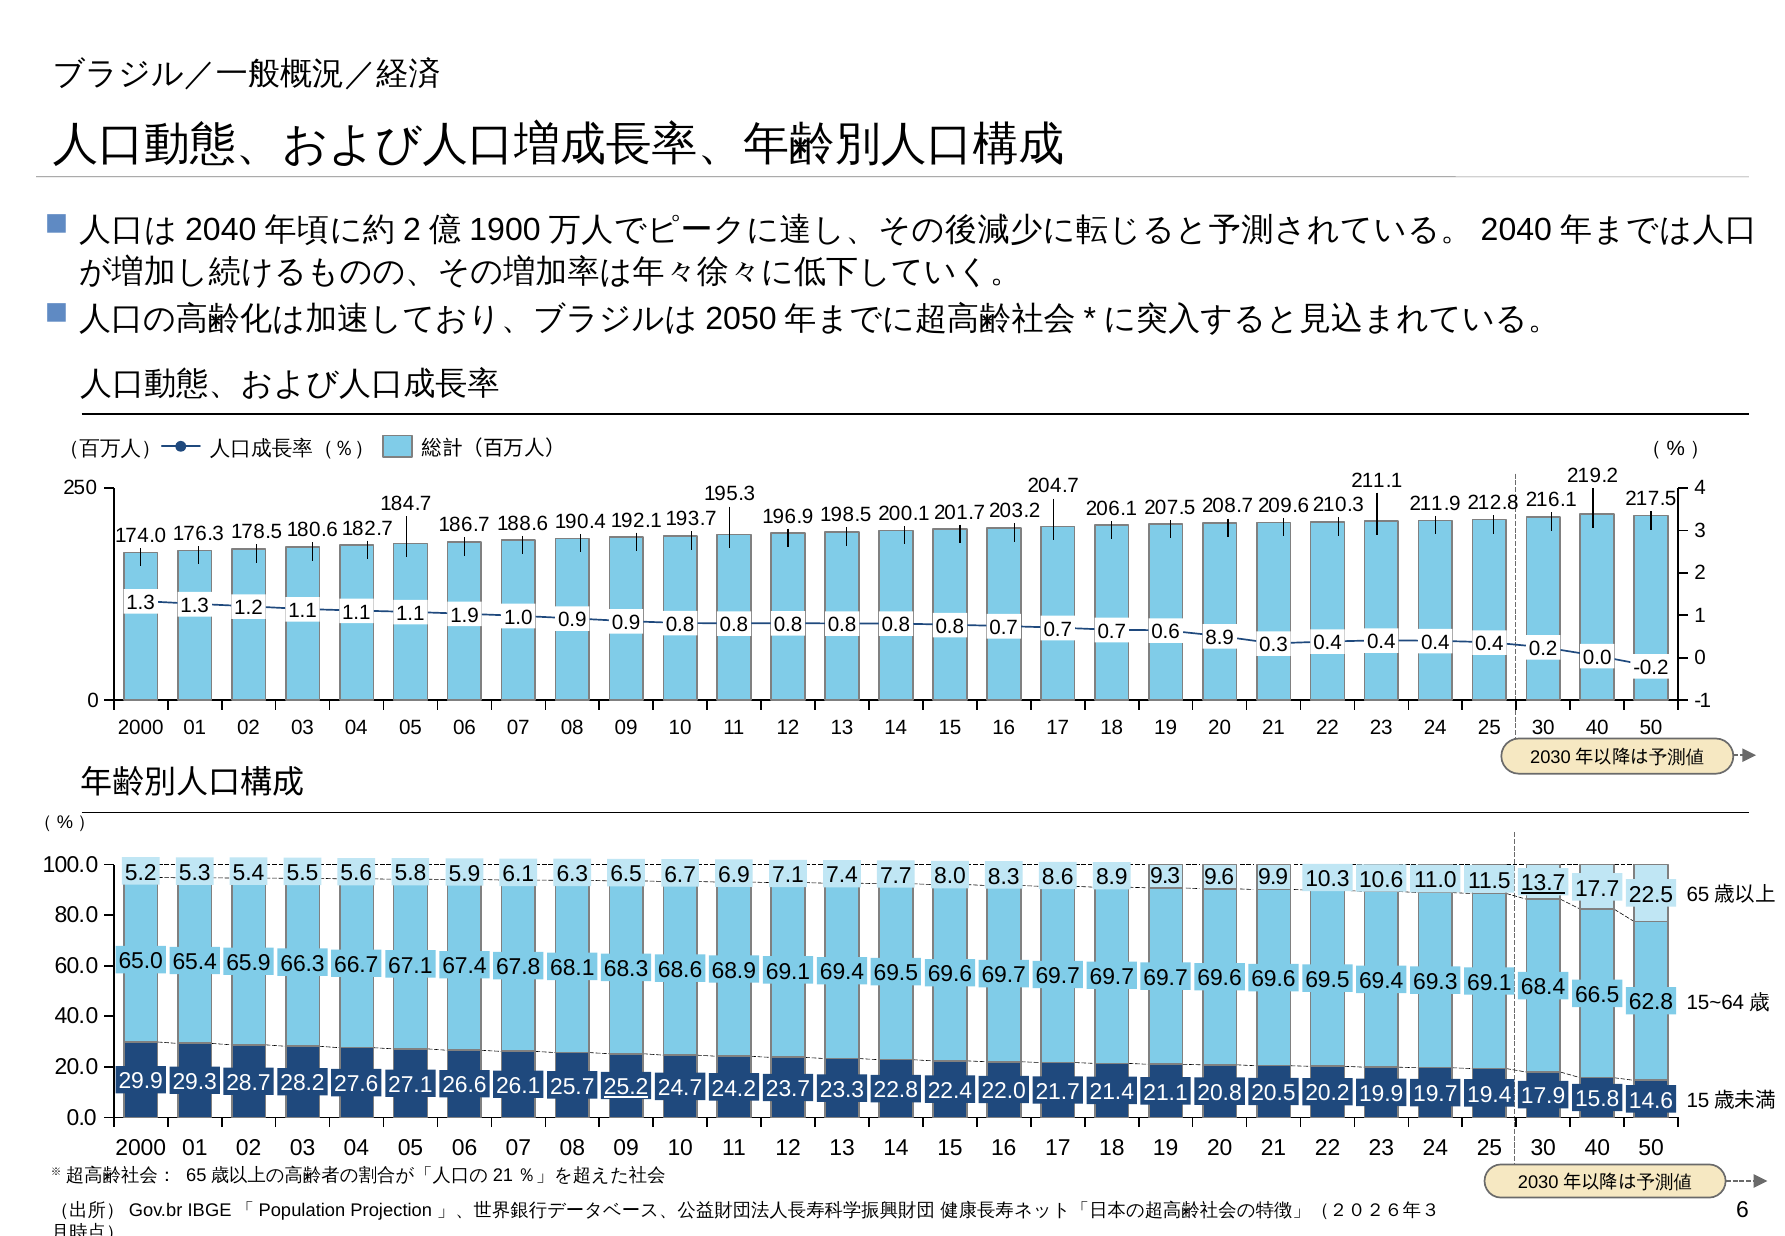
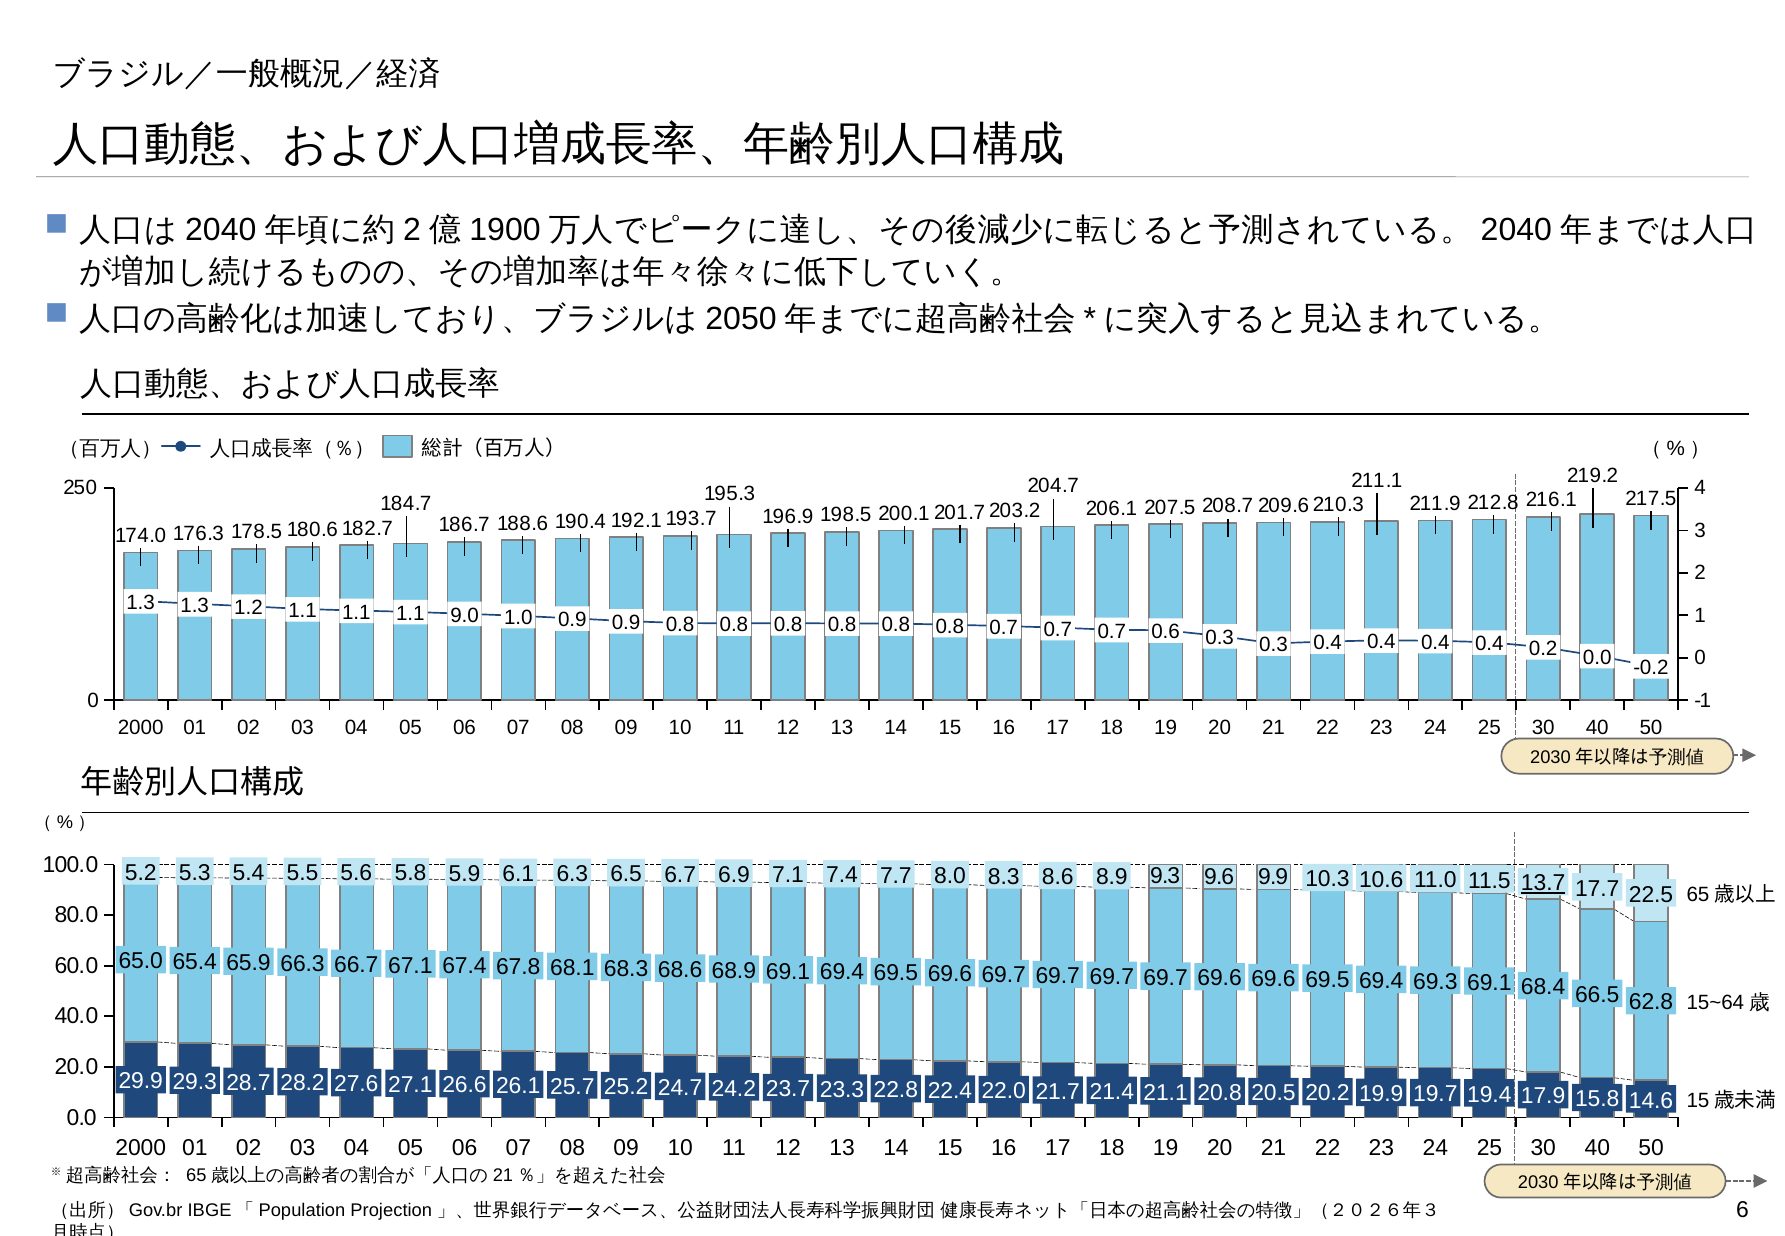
1.9: 1.9 -> 9.0 (465, 615)
8.9: 8.9 -> 0.3 (1220, 638)
25.2 underline: present -> none (626, 1087)
